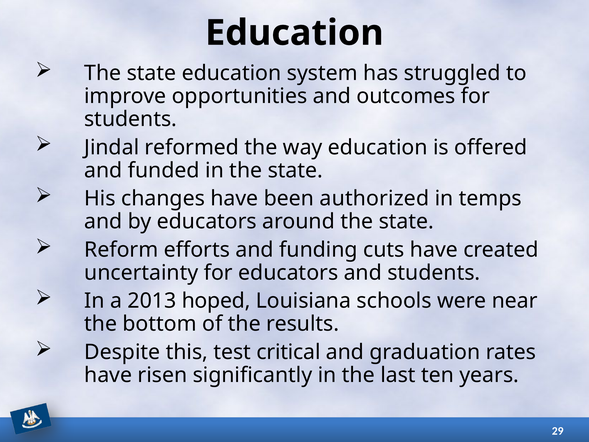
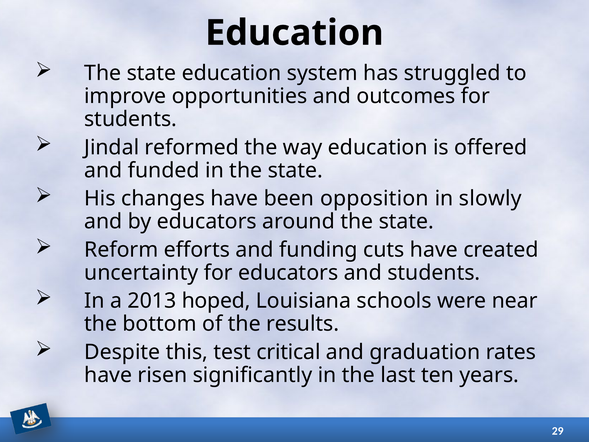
authorized: authorized -> opposition (374, 198)
temps: temps -> slowly (490, 198)
